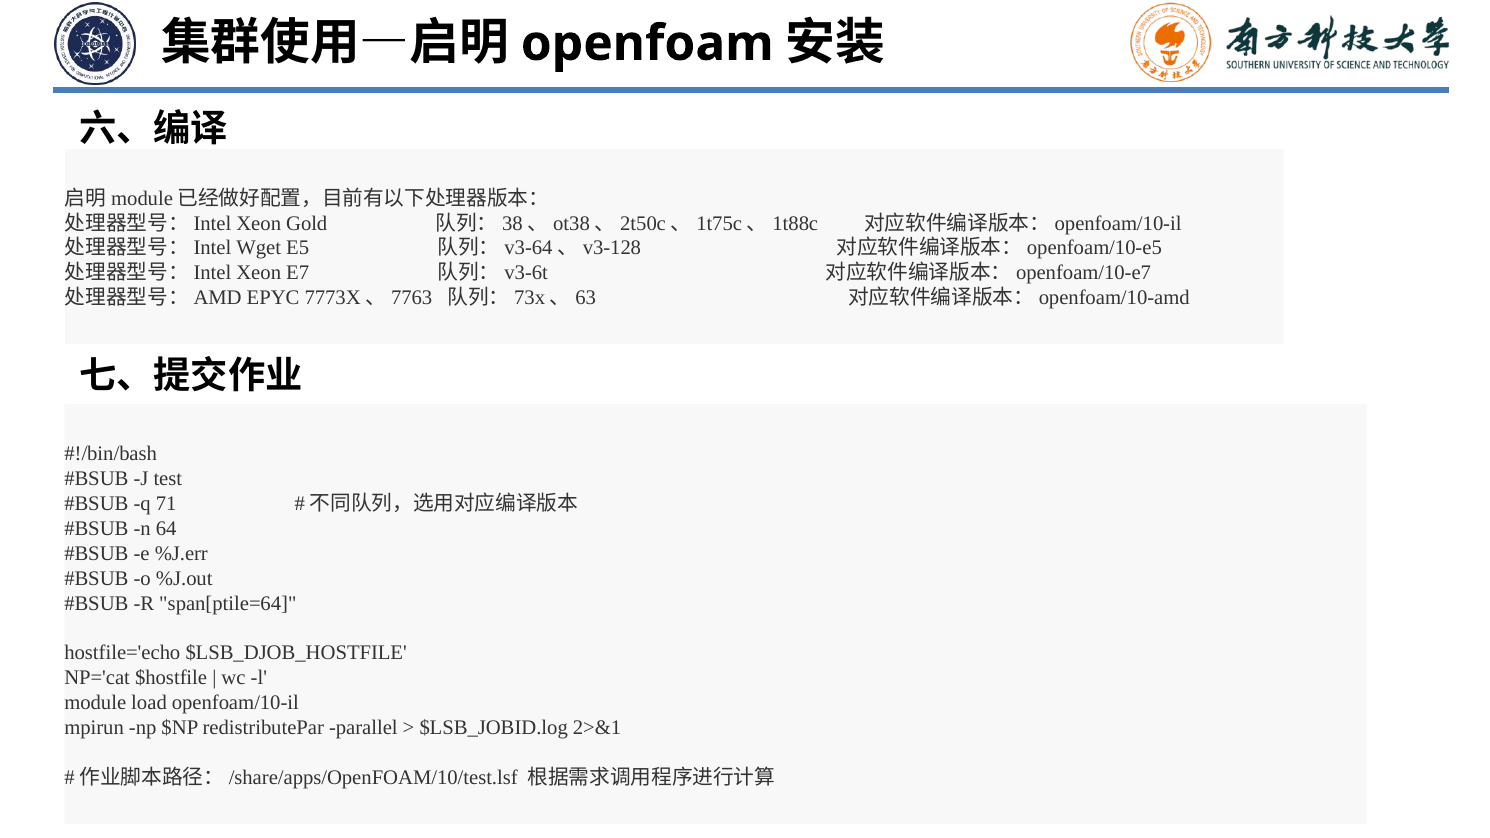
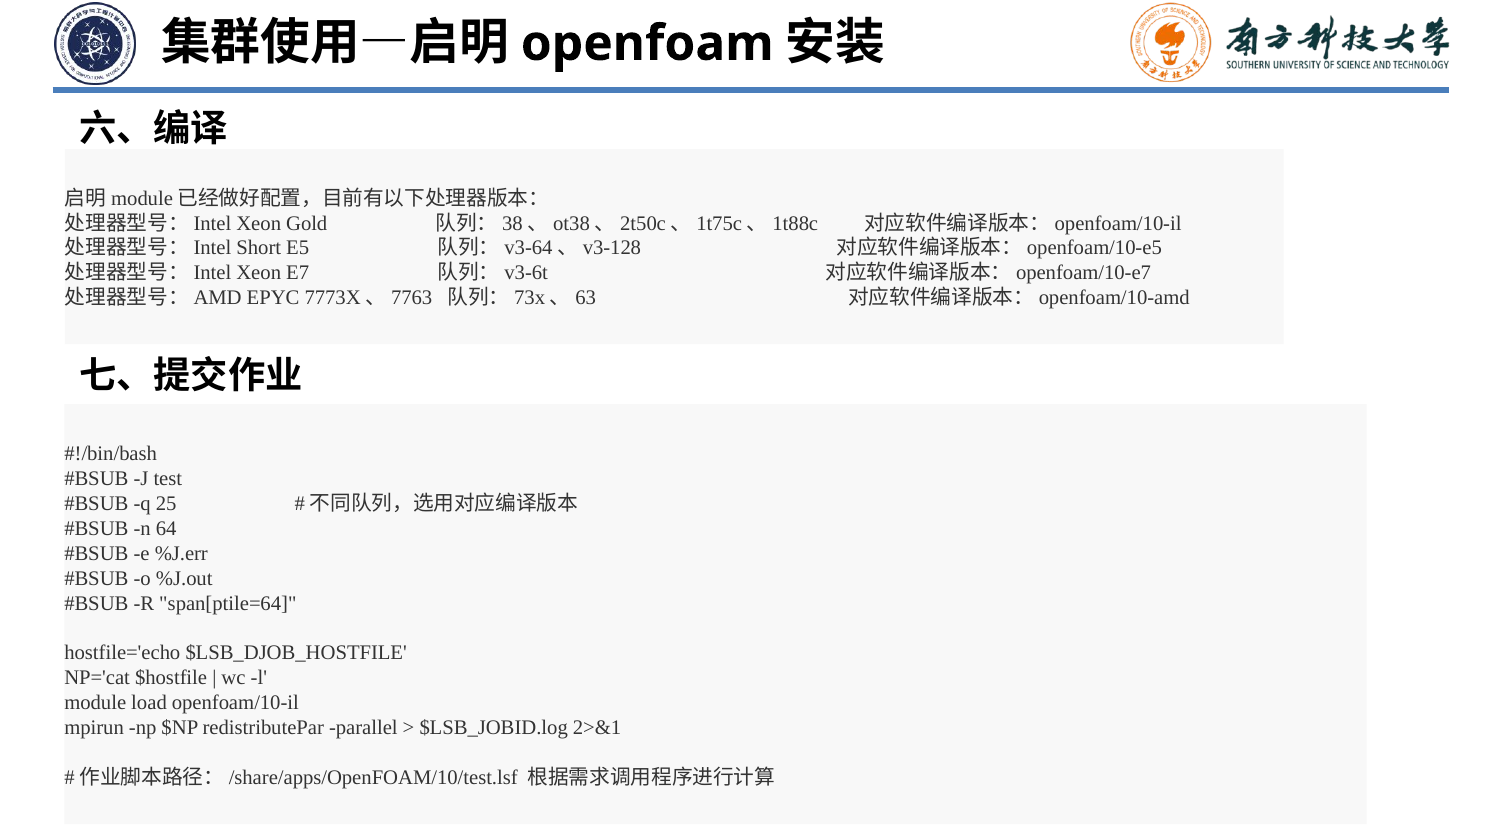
Wget: Wget -> Short (259, 248)
71: 71 -> 25 (166, 504)
